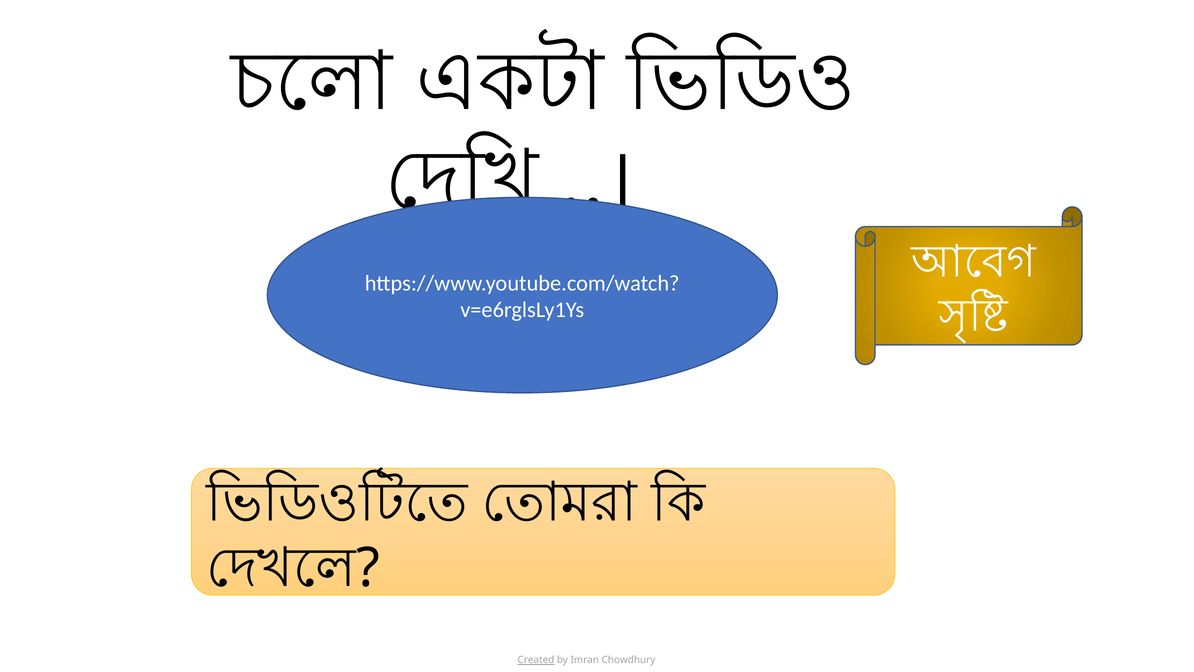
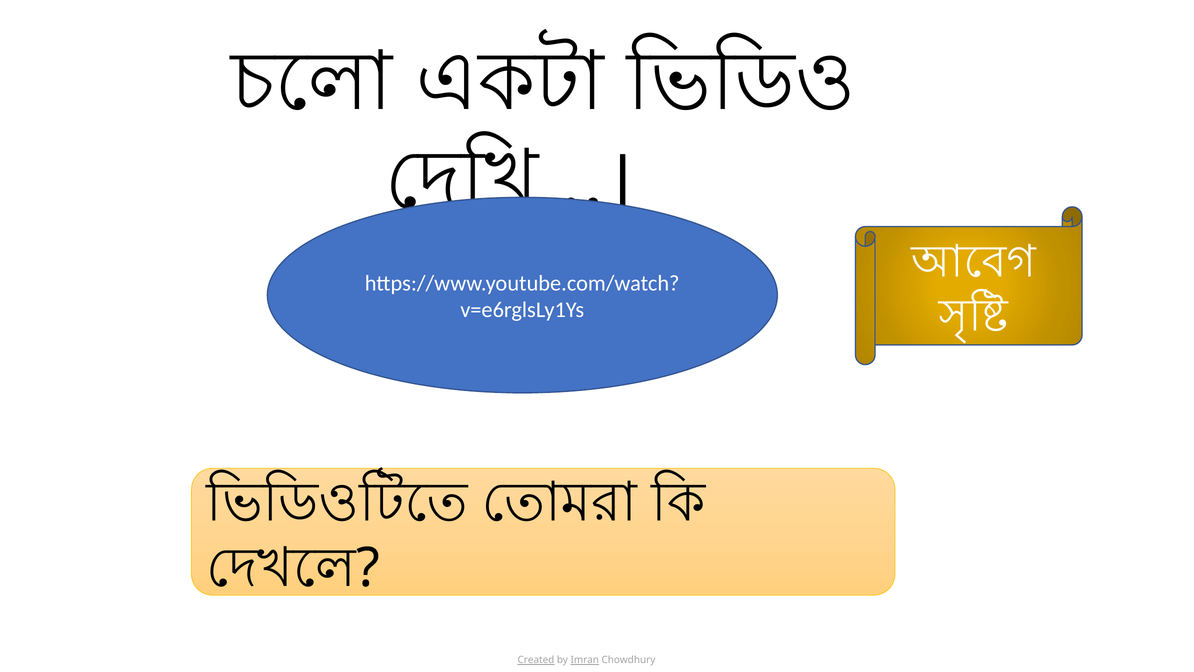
Imran underline: none -> present (585, 660)
